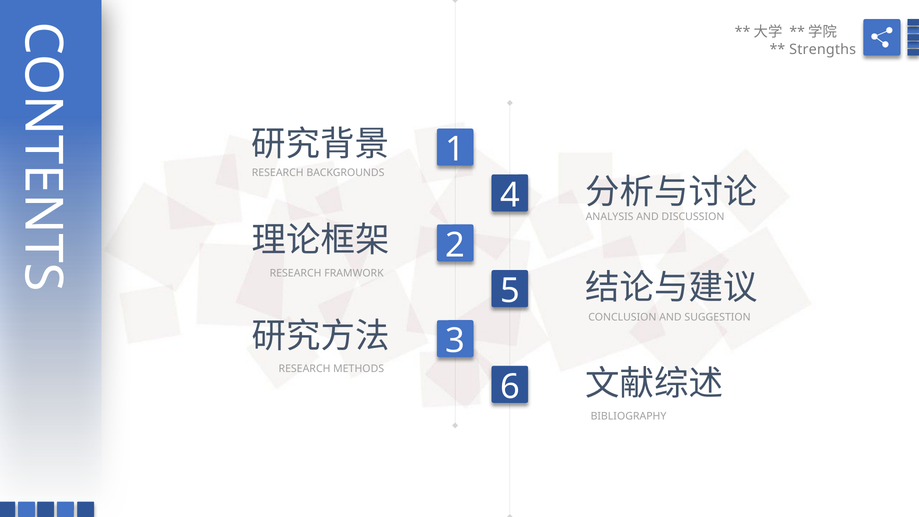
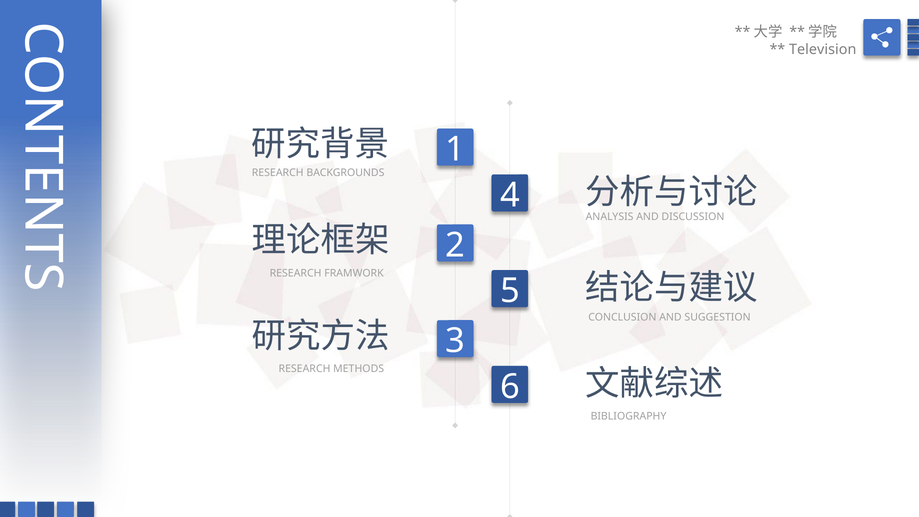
Strengths: Strengths -> Television (823, 49)
